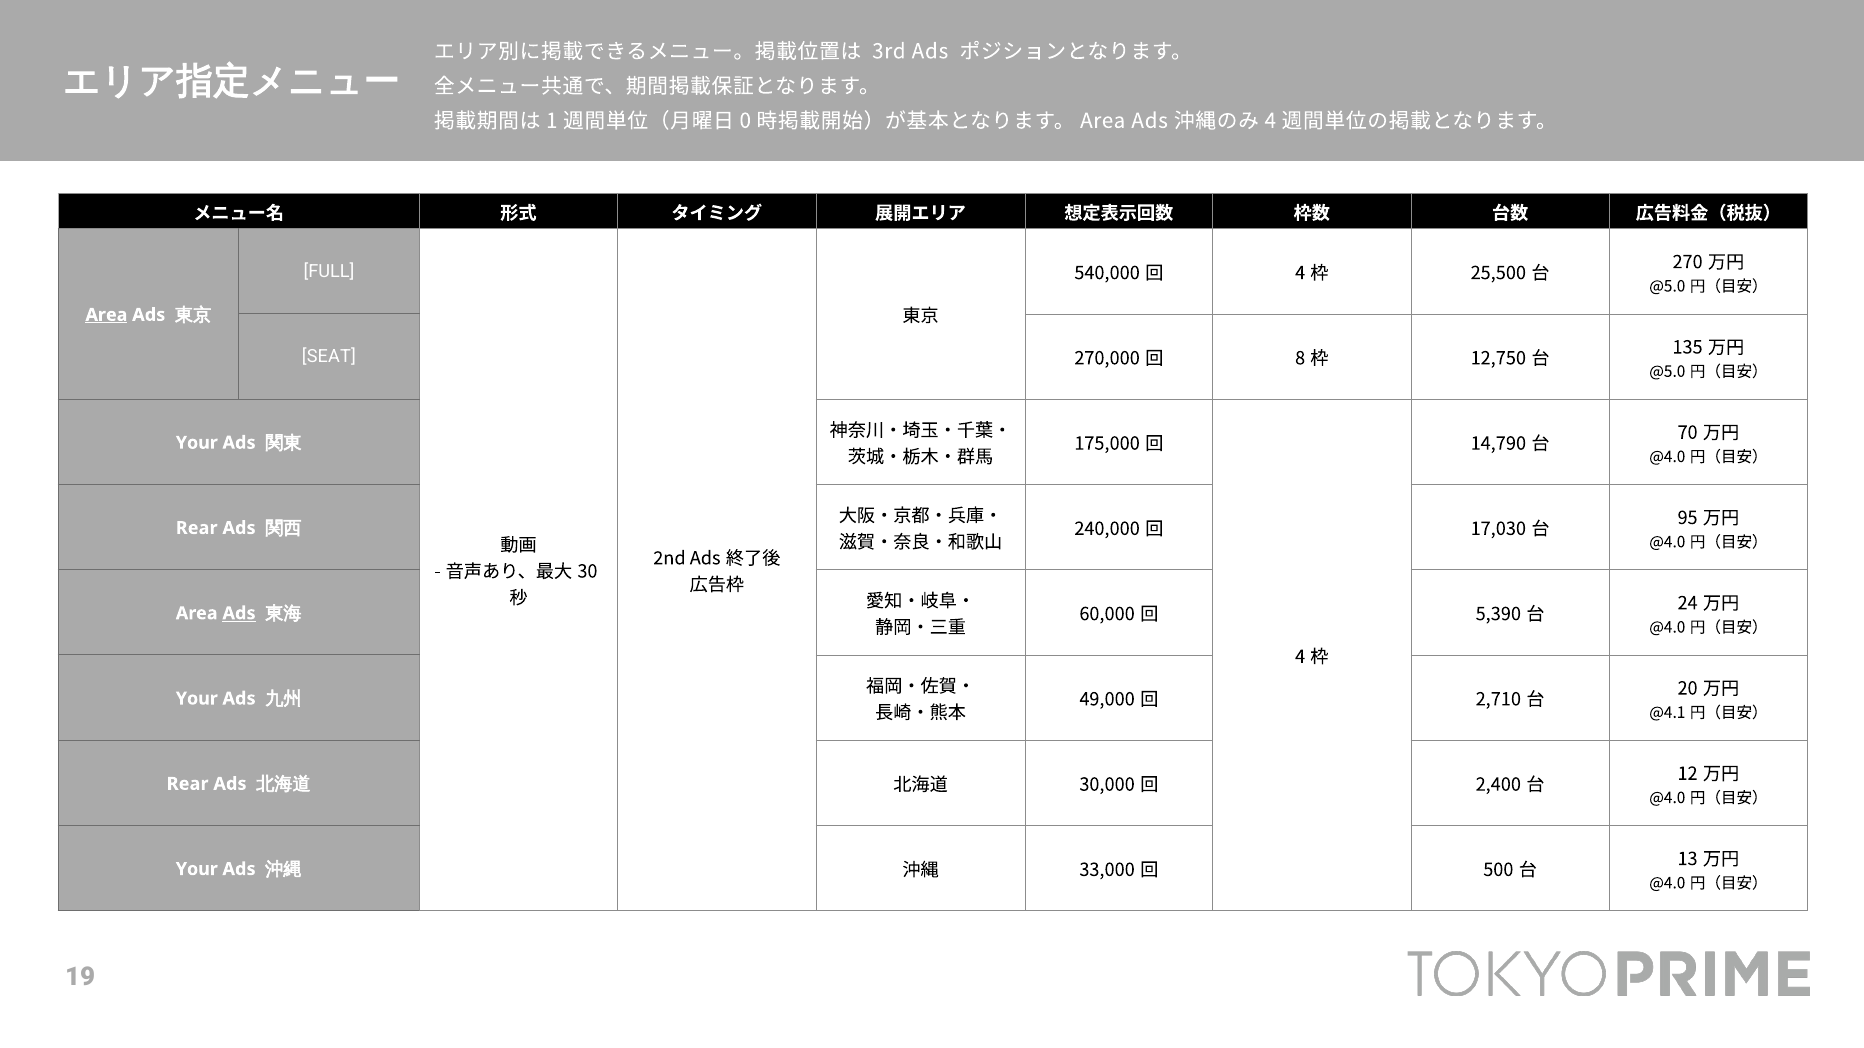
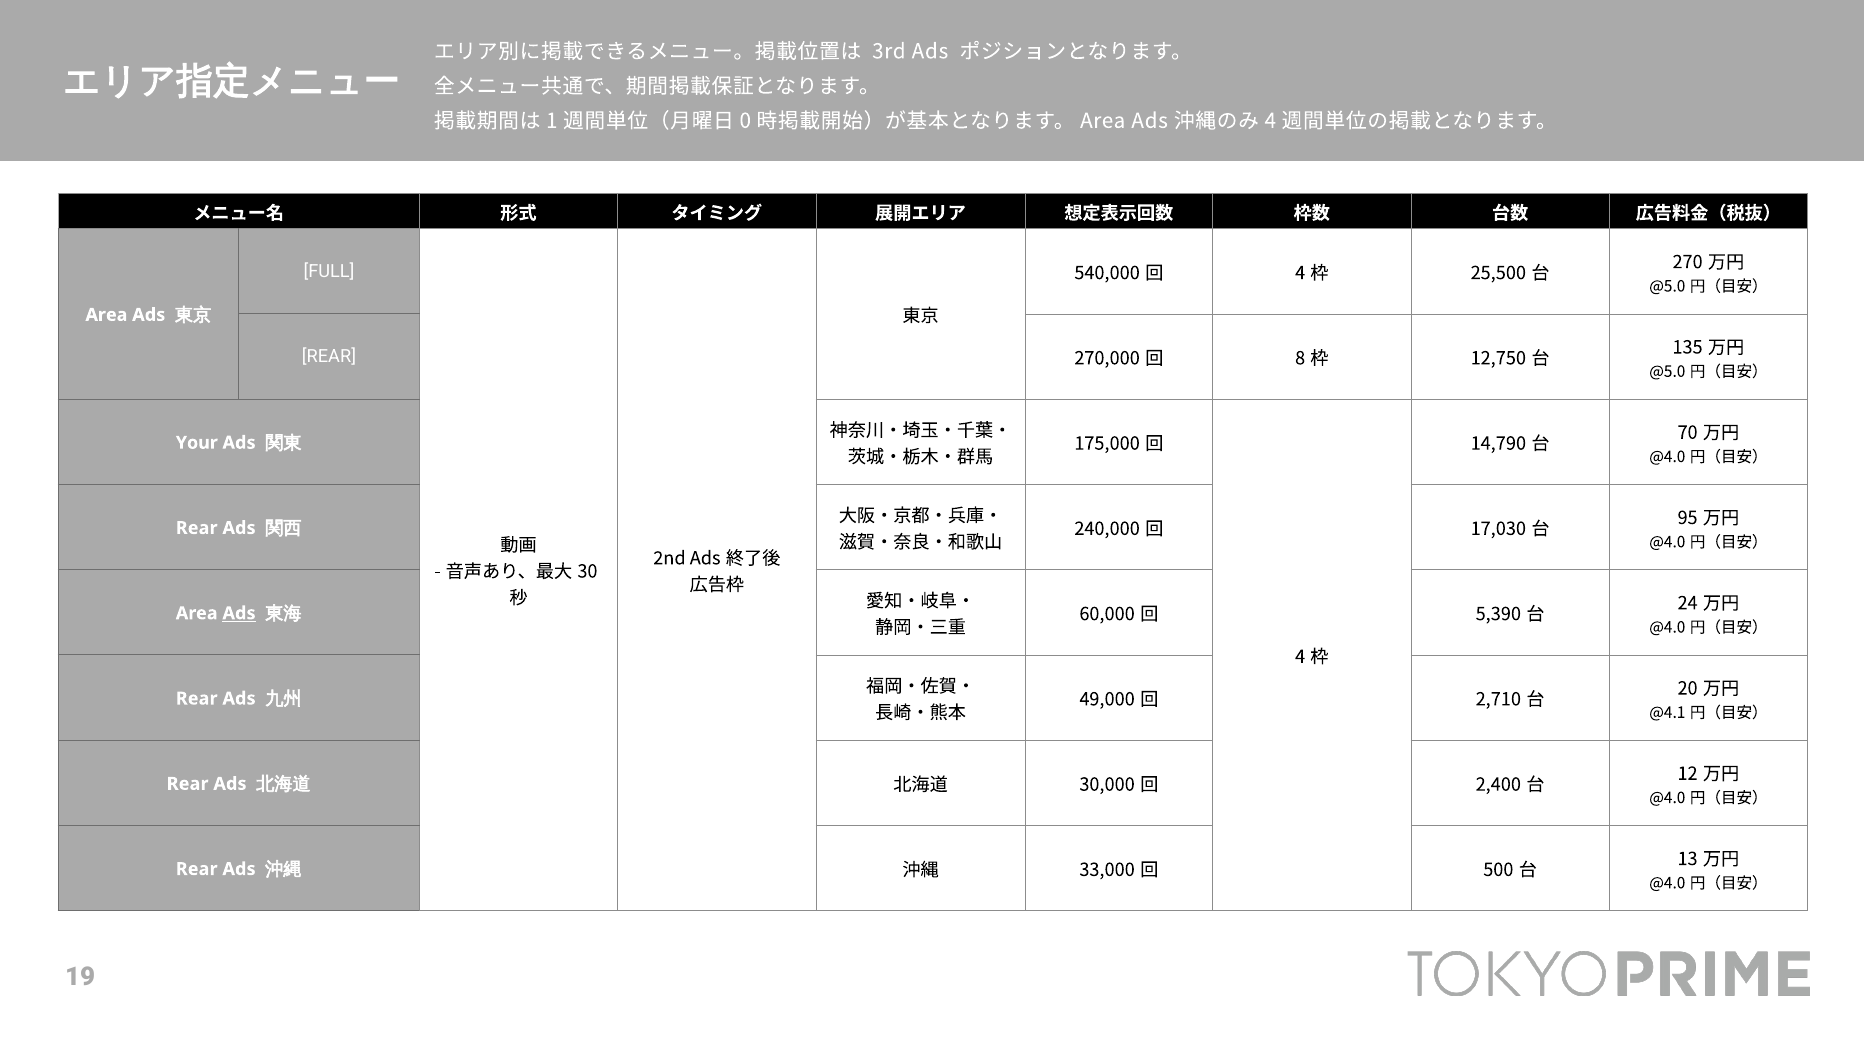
Area underline: present -> none (106, 315)
SEAT: SEAT -> REAR (329, 357)
Your: Your -> Rear (197, 699)
Your: Your -> Rear (197, 870)
